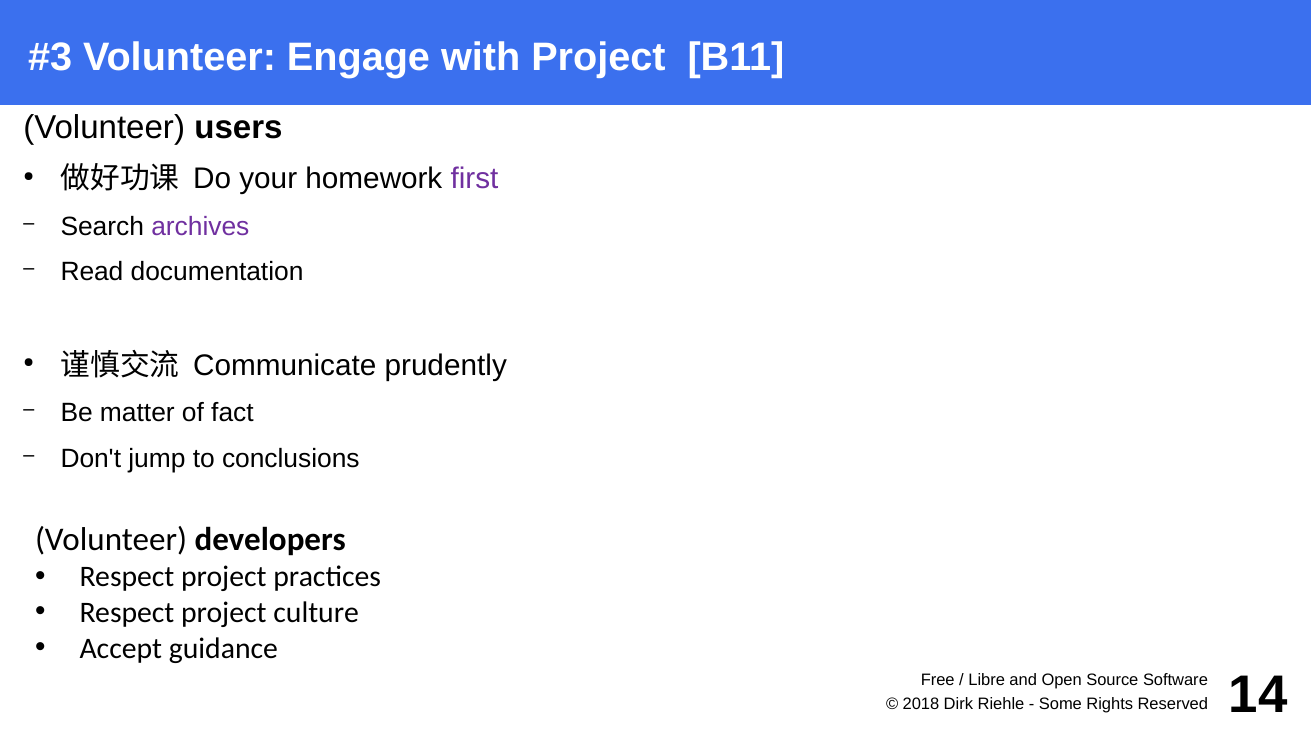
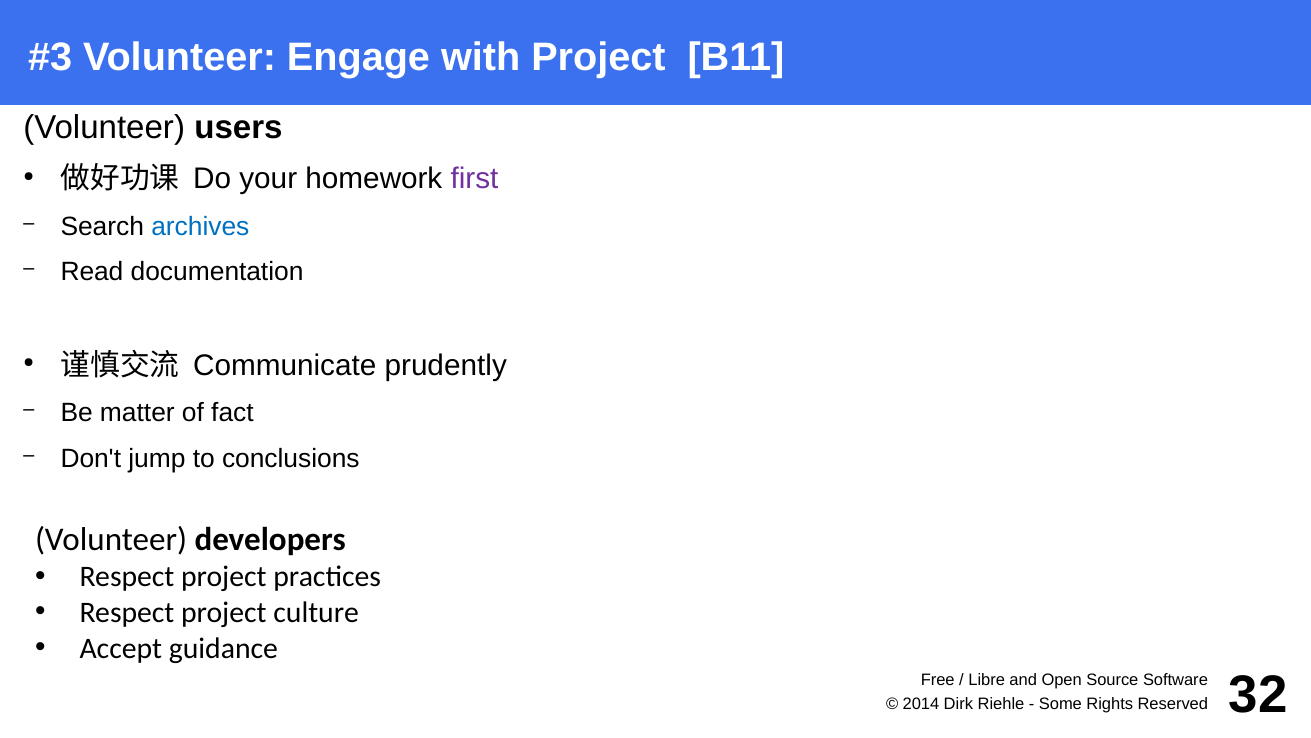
archives colour: purple -> blue (200, 226)
2018: 2018 -> 2014 (921, 704)
14: 14 -> 32 (1258, 694)
